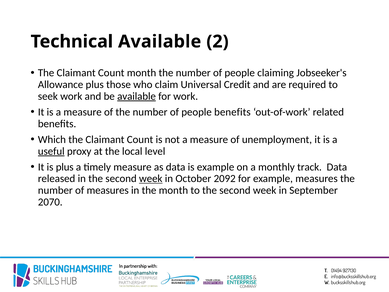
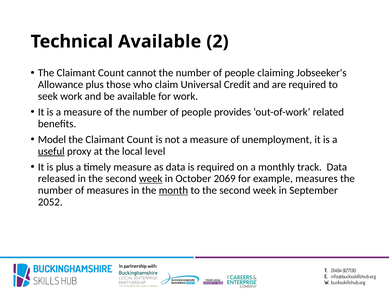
Count month: month -> cannot (142, 73)
available underline: present -> none (137, 96)
people benefits: benefits -> provides (233, 112)
Which: Which -> Model (52, 139)
is example: example -> required (216, 167)
2092: 2092 -> 2069 (225, 178)
month underline: none -> present (173, 190)
2070: 2070 -> 2052 (50, 202)
